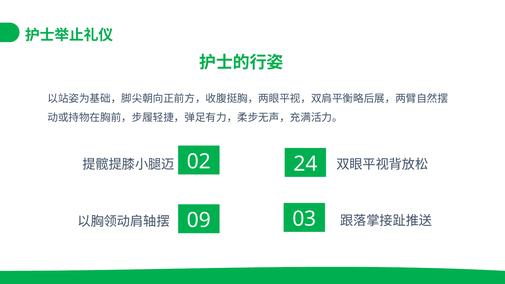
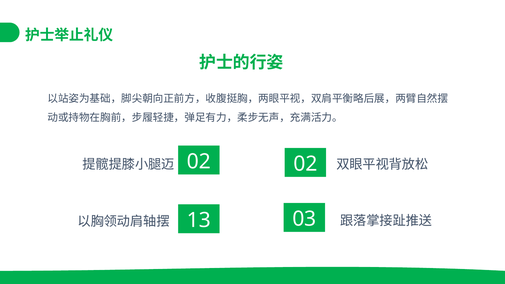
02 24: 24 -> 02 (305, 164)
09: 09 -> 13 (199, 220)
